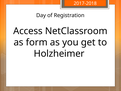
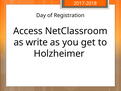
form: form -> write (37, 42)
